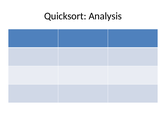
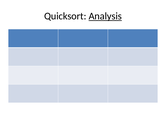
Analysis underline: none -> present (105, 16)
